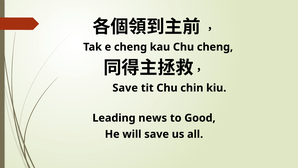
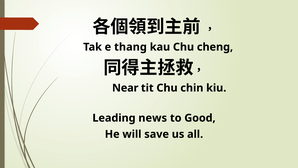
e cheng: cheng -> thang (130, 47)
Save: Save -> Near (125, 88)
